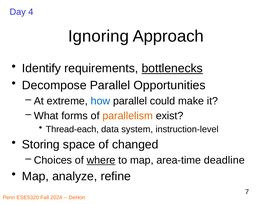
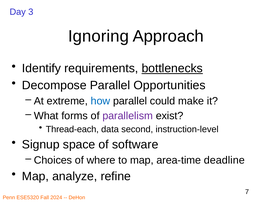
4: 4 -> 3 (31, 12)
parallelism colour: orange -> purple (128, 116)
system: system -> second (137, 129)
Storing: Storing -> Signup (41, 145)
changed: changed -> software (135, 145)
where underline: present -> none (101, 160)
